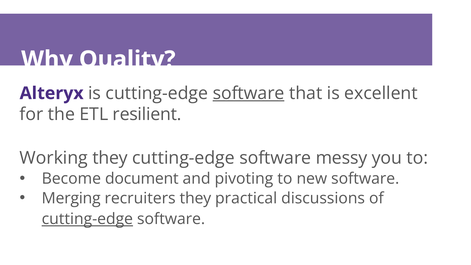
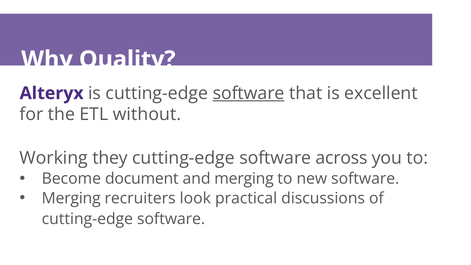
resilient: resilient -> without (147, 114)
messy: messy -> across (342, 158)
and pivoting: pivoting -> merging (244, 179)
recruiters they: they -> look (195, 198)
cutting-edge underline: present -> none (87, 219)
